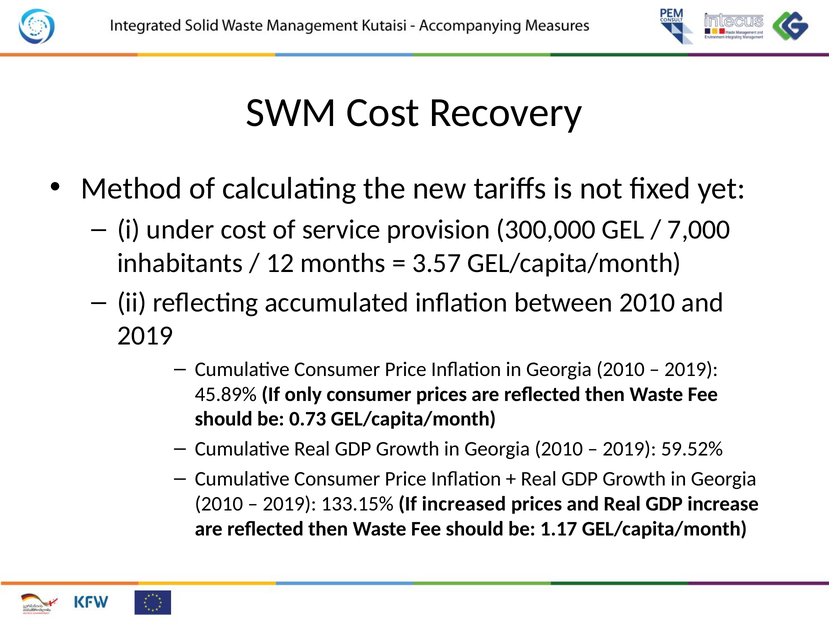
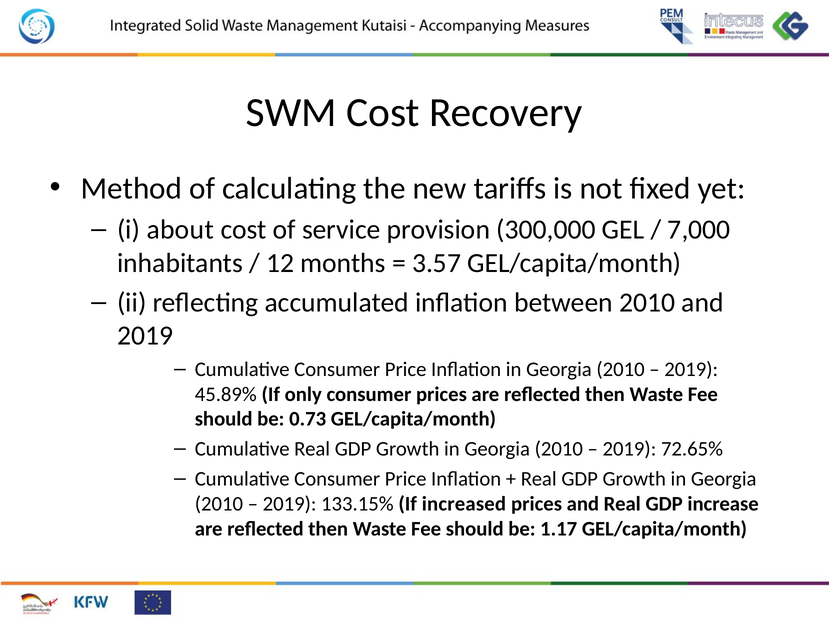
under: under -> about (180, 230)
59.52%: 59.52% -> 72.65% (692, 449)
